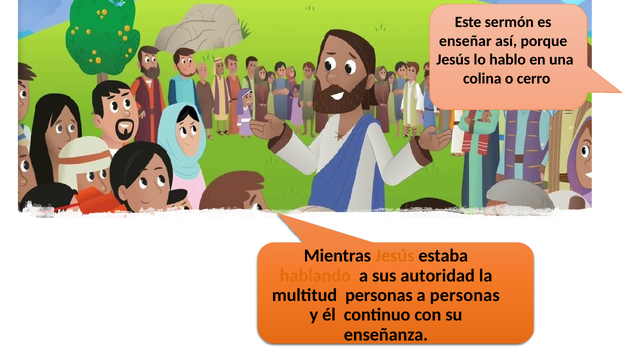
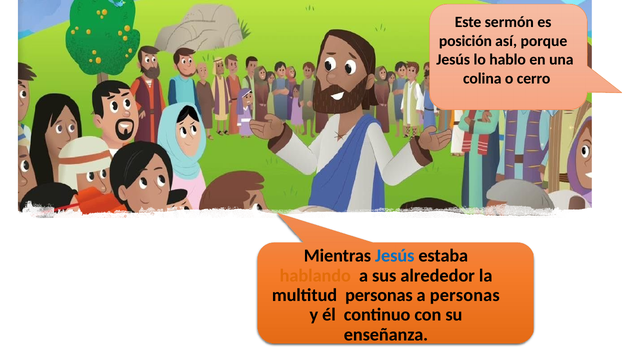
enseñar: enseñar -> posición (465, 41)
Jesús colour: orange -> blue (395, 256)
autoridad: autoridad -> alrededor (438, 276)
